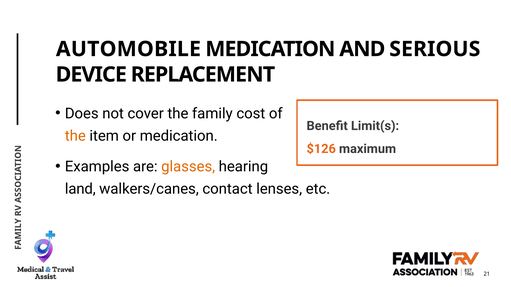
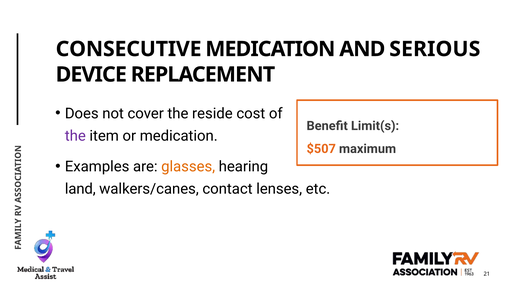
AUTOMOBILE: AUTOMOBILE -> CONSECUTIVE (129, 49)
family: family -> reside (212, 114)
the colour: orange -> purple (75, 136)
$126: $126 -> $507 (321, 149)
